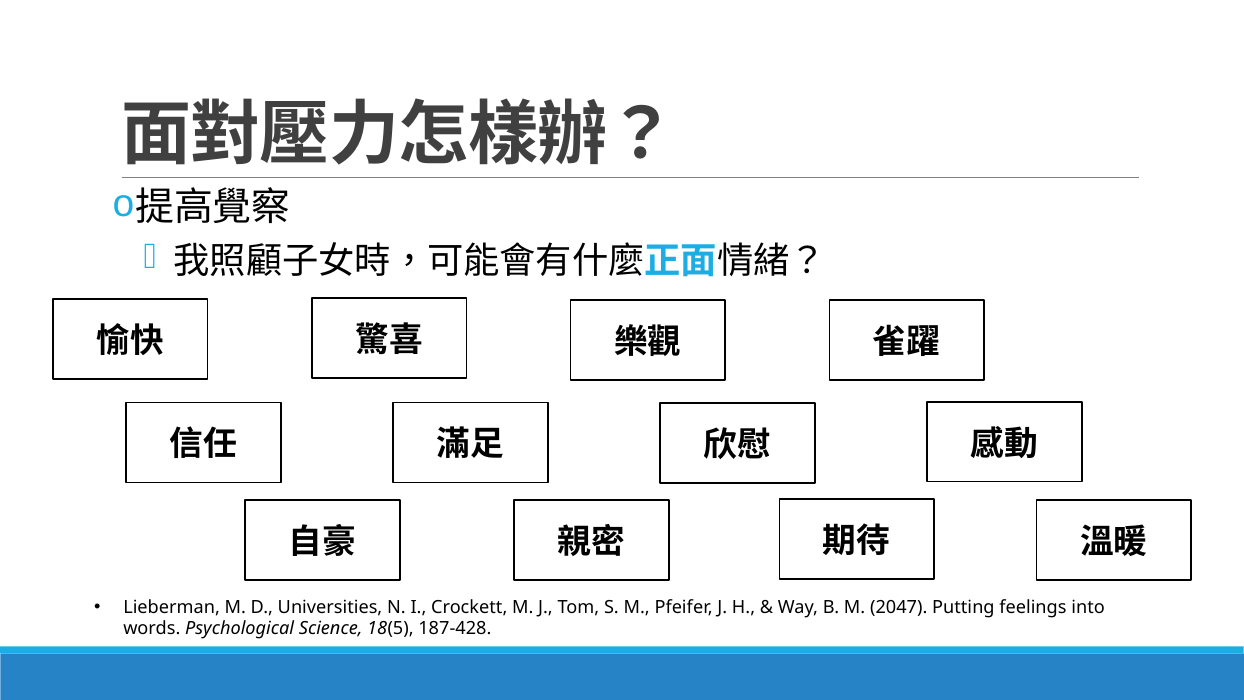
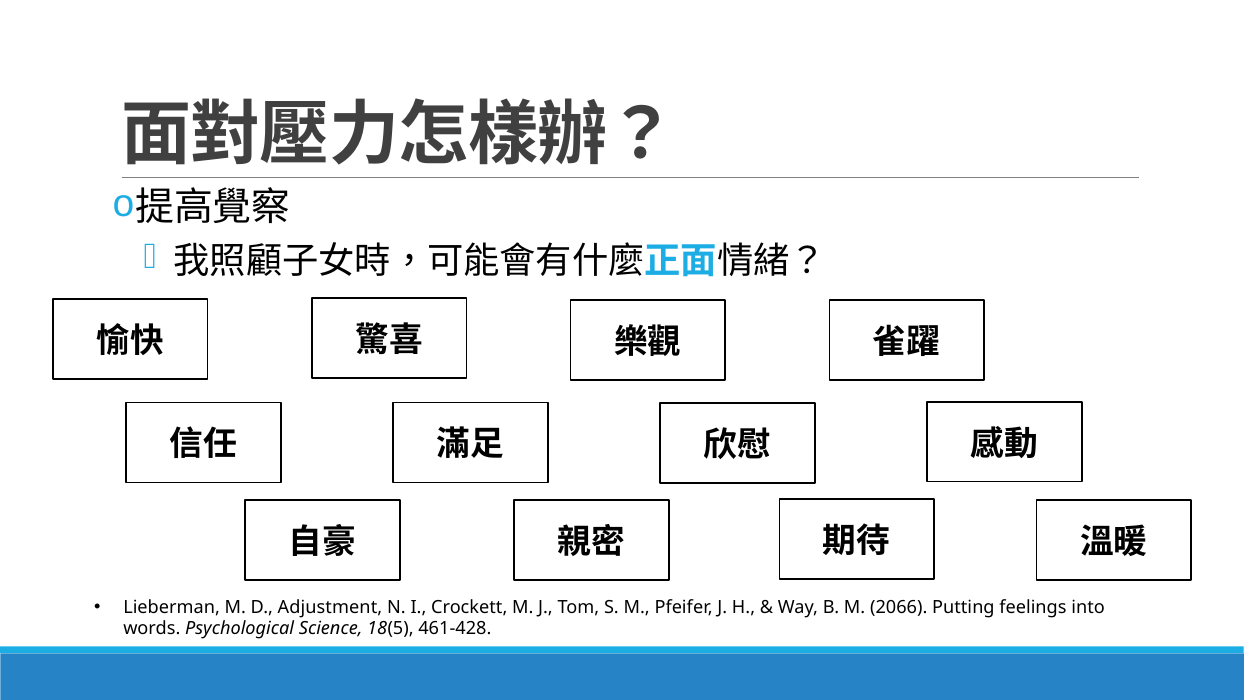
Universities: Universities -> Adjustment (330, 607)
2047: 2047 -> 2066 (899, 607)
187-428: 187-428 -> 461-428 (455, 629)
